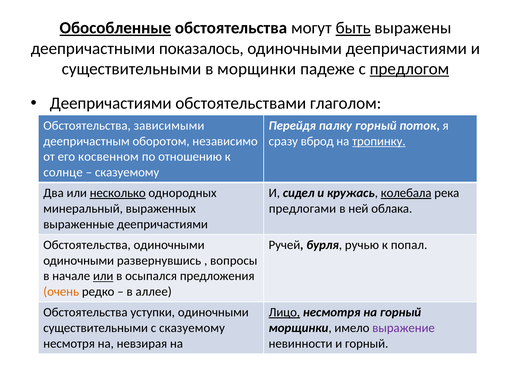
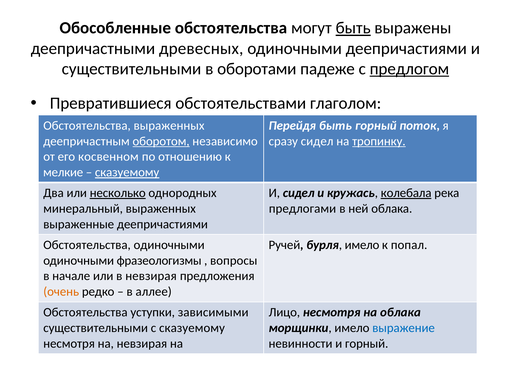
Обособленные underline: present -> none (115, 28)
показалось: показалось -> древесных (201, 48)
в морщинки: морщинки -> оборотами (257, 69)
Деепричастиями: Деепричастиями -> Превратившиеся (111, 103)
Обстоятельства зависимыми: зависимыми -> выраженных (169, 126)
Перейдя палку: палку -> быть (335, 126)
оборотом underline: none -> present (161, 141)
сразу вброд: вброд -> сидел (317, 141)
солнце: солнце -> мелкие (63, 172)
сказуемому underline: none -> present (127, 172)
бурля ручью: ручью -> имело (362, 245)
развернувшись: развернувшись -> фразеологизмы (159, 261)
или underline: present -> none (103, 276)
в осыпался: осыпался -> невзирая (151, 276)
уступки одиночными: одиночными -> зависимыми (213, 313)
Лицо underline: present -> none (284, 313)
на горный: горный -> облака (400, 313)
выражение colour: purple -> blue (404, 328)
